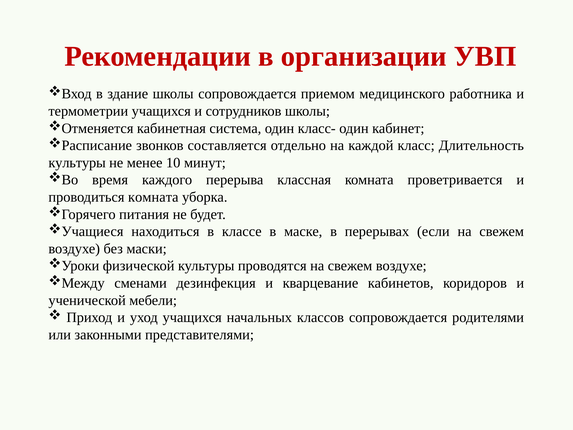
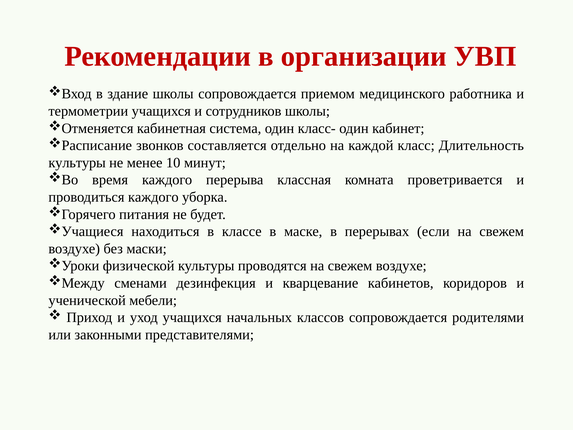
проводиться комната: комната -> каждого (153, 197)
